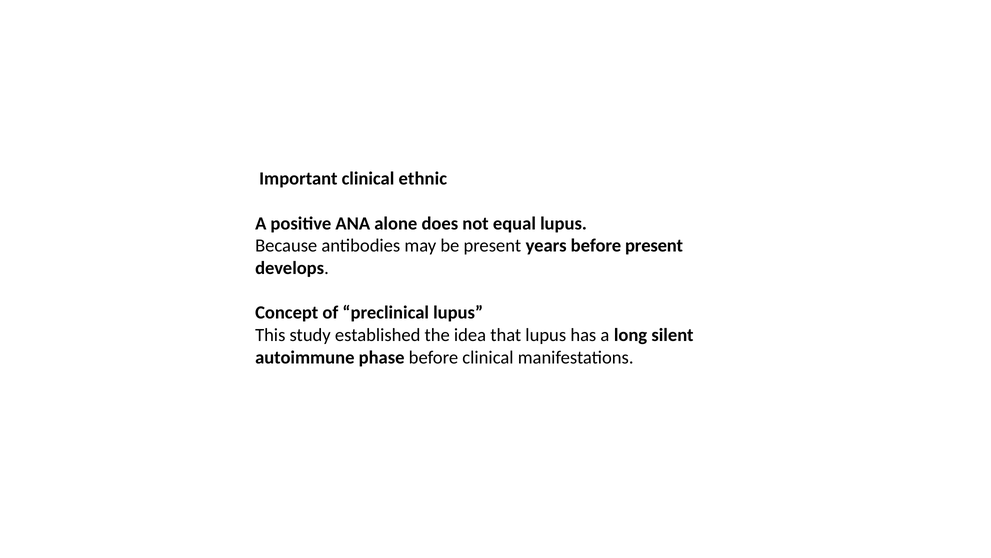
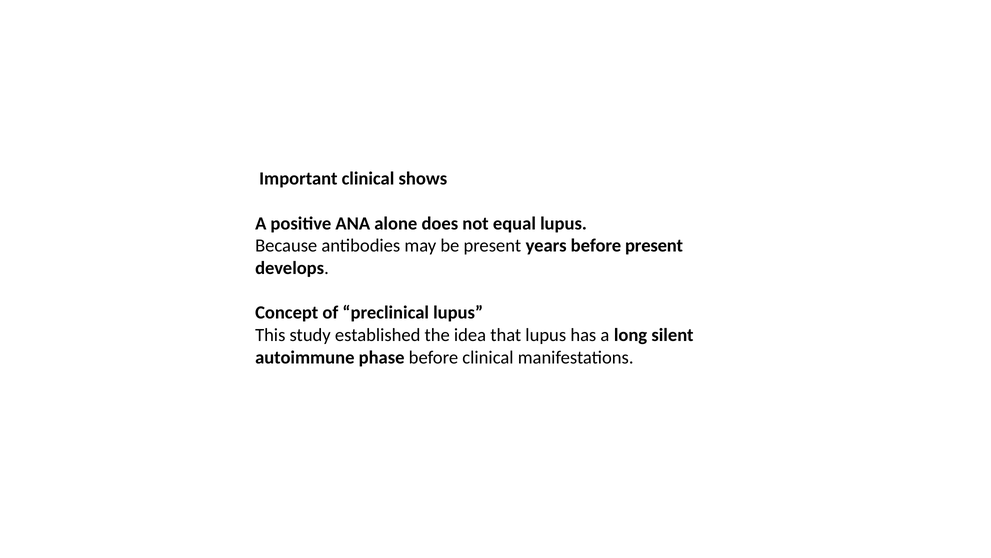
ethnic: ethnic -> shows (423, 179)
